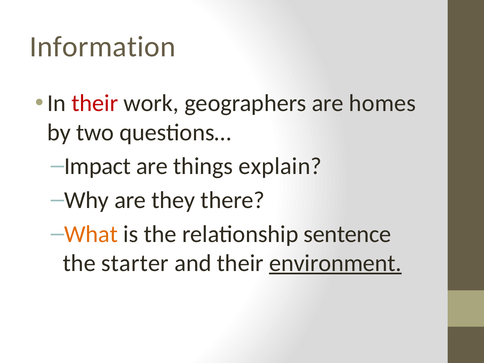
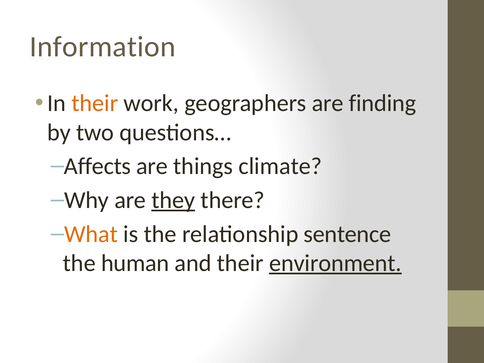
their colour: red -> orange (95, 103)
homes: homes -> finding (383, 103)
Impact: Impact -> Affects (98, 166)
explain: explain -> climate (280, 166)
they underline: none -> present (173, 200)
starter: starter -> human (135, 263)
